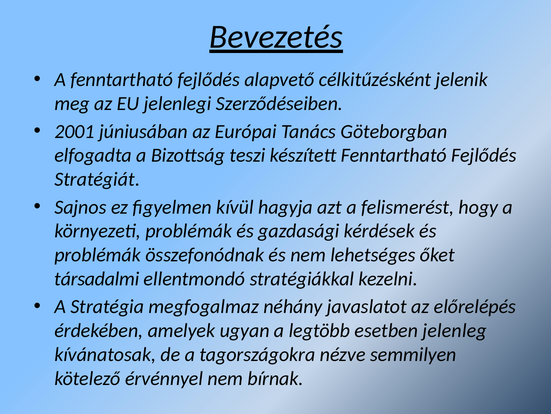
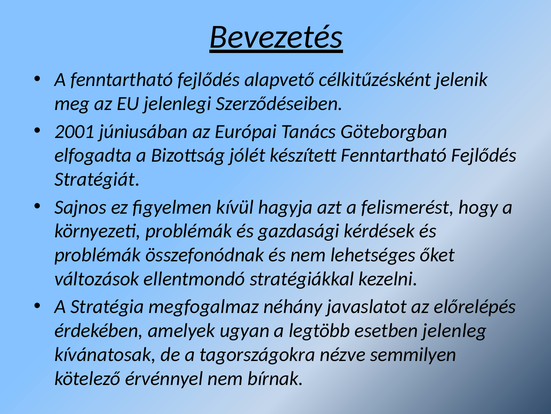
teszi: teszi -> jólét (247, 155)
társadalmi: társadalmi -> változások (97, 278)
